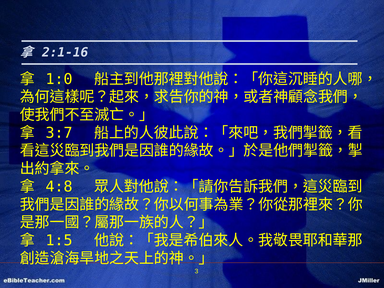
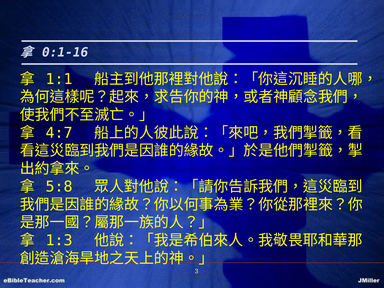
2:1-16: 2:1-16 -> 0:1-16 (65, 52)
1:0: 1:0 -> 1:1 (59, 79)
3:7: 3:7 -> 4:7 (59, 133)
4:8: 4:8 -> 5:8 (59, 187)
1:5: 1:5 -> 1:3 (59, 240)
